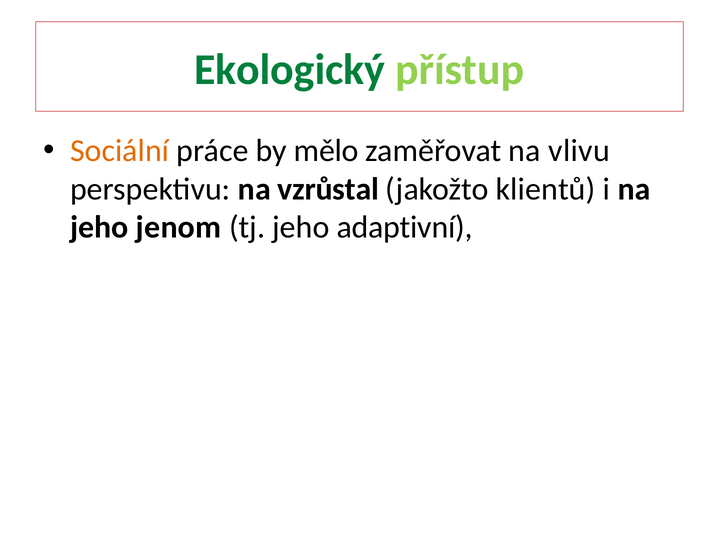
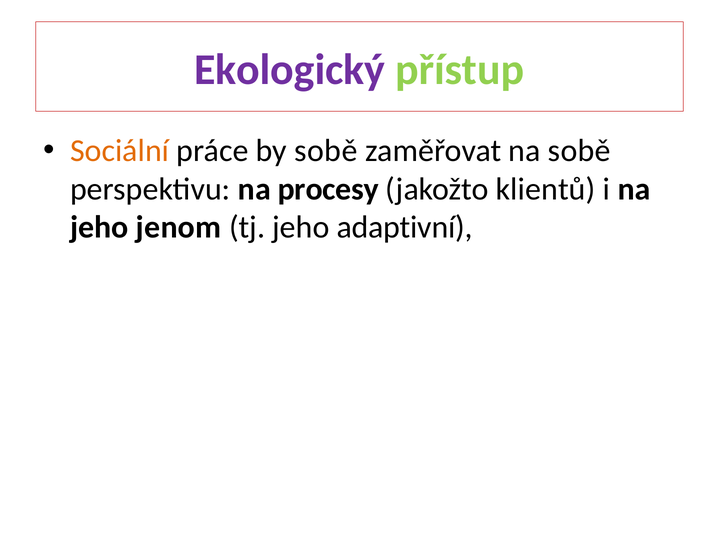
Ekologický colour: green -> purple (290, 70)
by mělo: mělo -> sobě (326, 151)
na vlivu: vlivu -> sobě (579, 151)
vzrůstal: vzrůstal -> procesy (328, 189)
